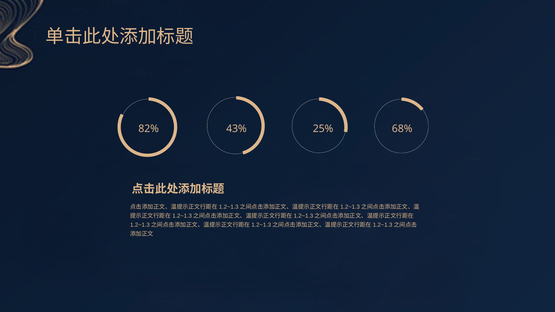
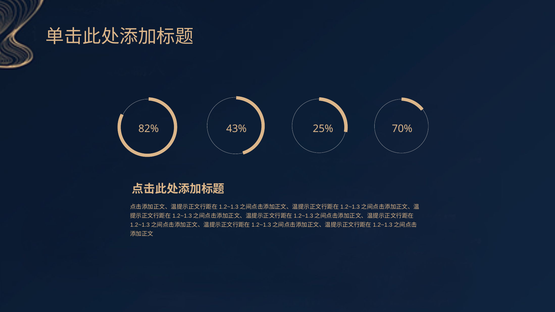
68%: 68% -> 70% (402, 129)
